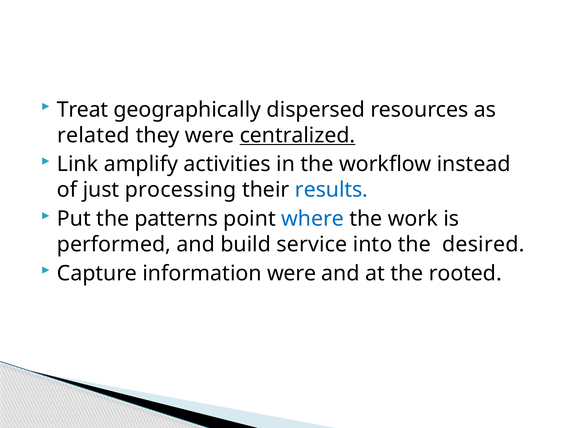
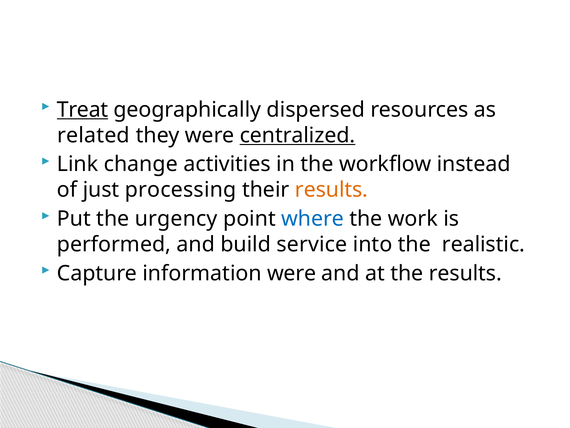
Treat underline: none -> present (82, 109)
amplify: amplify -> change (141, 164)
results colour: blue -> orange (331, 190)
patterns: patterns -> urgency (176, 218)
desired: desired -> realistic (483, 244)
the rooted: rooted -> results (465, 273)
